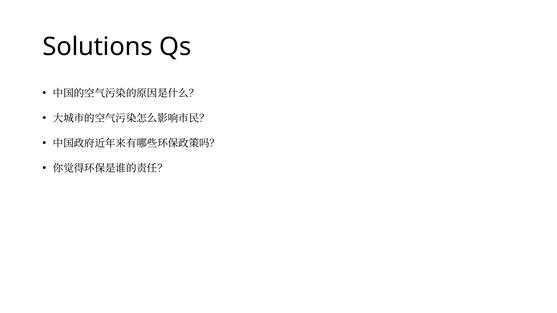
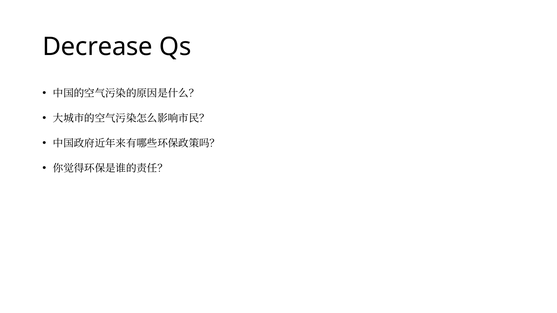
Solutions: Solutions -> Decrease (98, 47)
